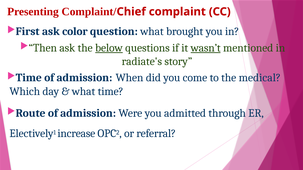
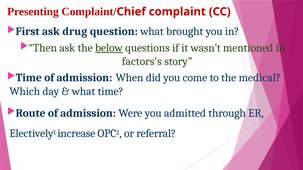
color: color -> drug (75, 32)
wasn’t underline: present -> none (206, 48)
radiate's: radiate's -> factors's (142, 62)
